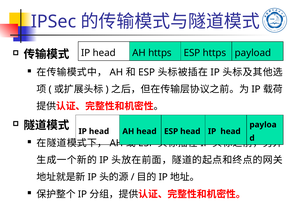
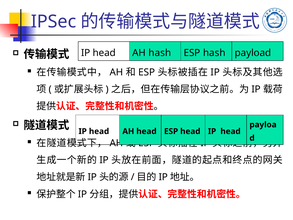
AH https: https -> hash (160, 53)
ESP https: https -> hash (214, 53)
